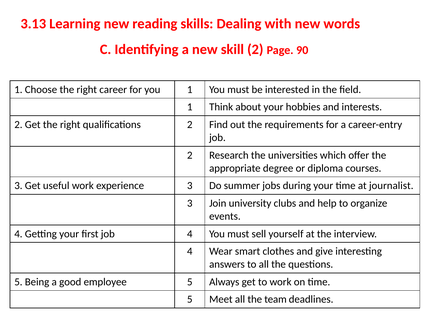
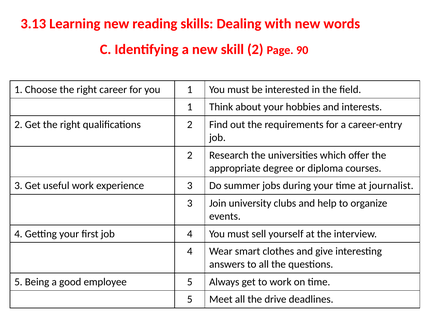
team: team -> drive (275, 299)
